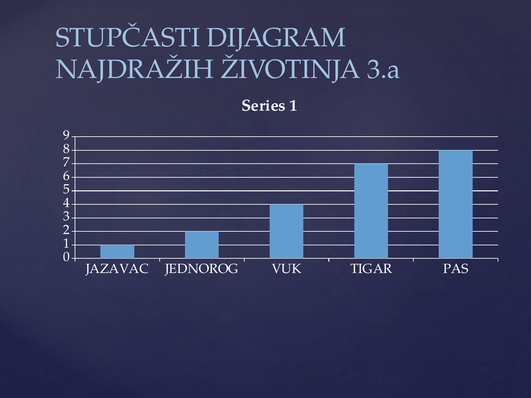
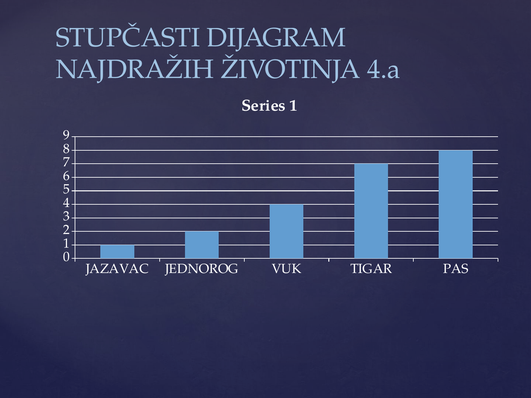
3.a: 3.a -> 4.a (384, 69)
